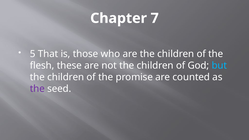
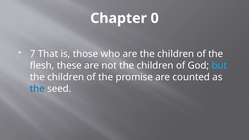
7: 7 -> 0 (155, 18)
5: 5 -> 7 (33, 54)
the colour: purple -> blue (37, 89)
